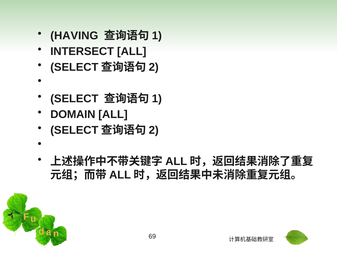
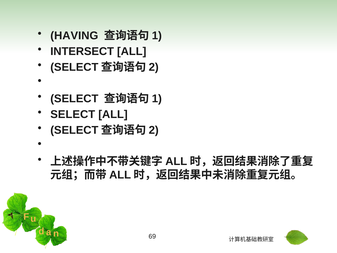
DOMAIN: DOMAIN -> SELECT (73, 114)
